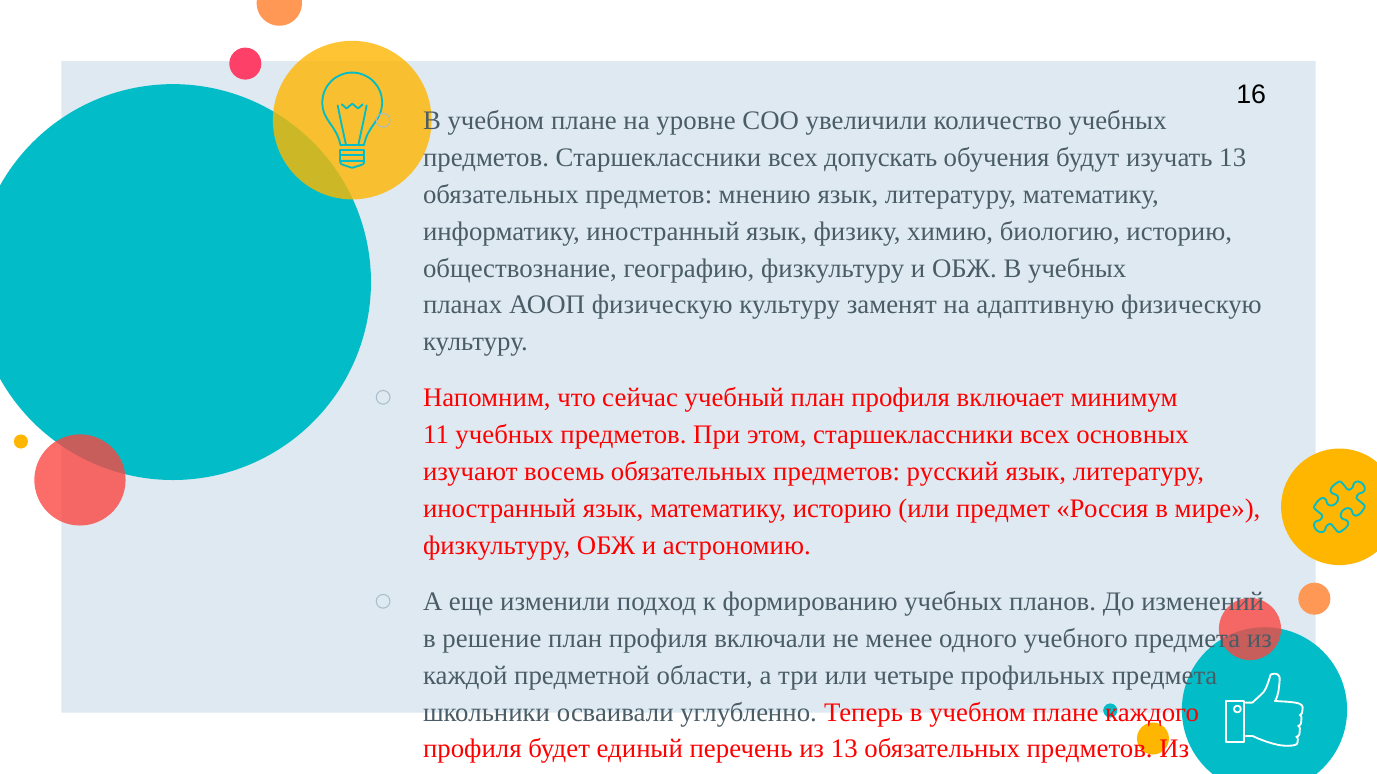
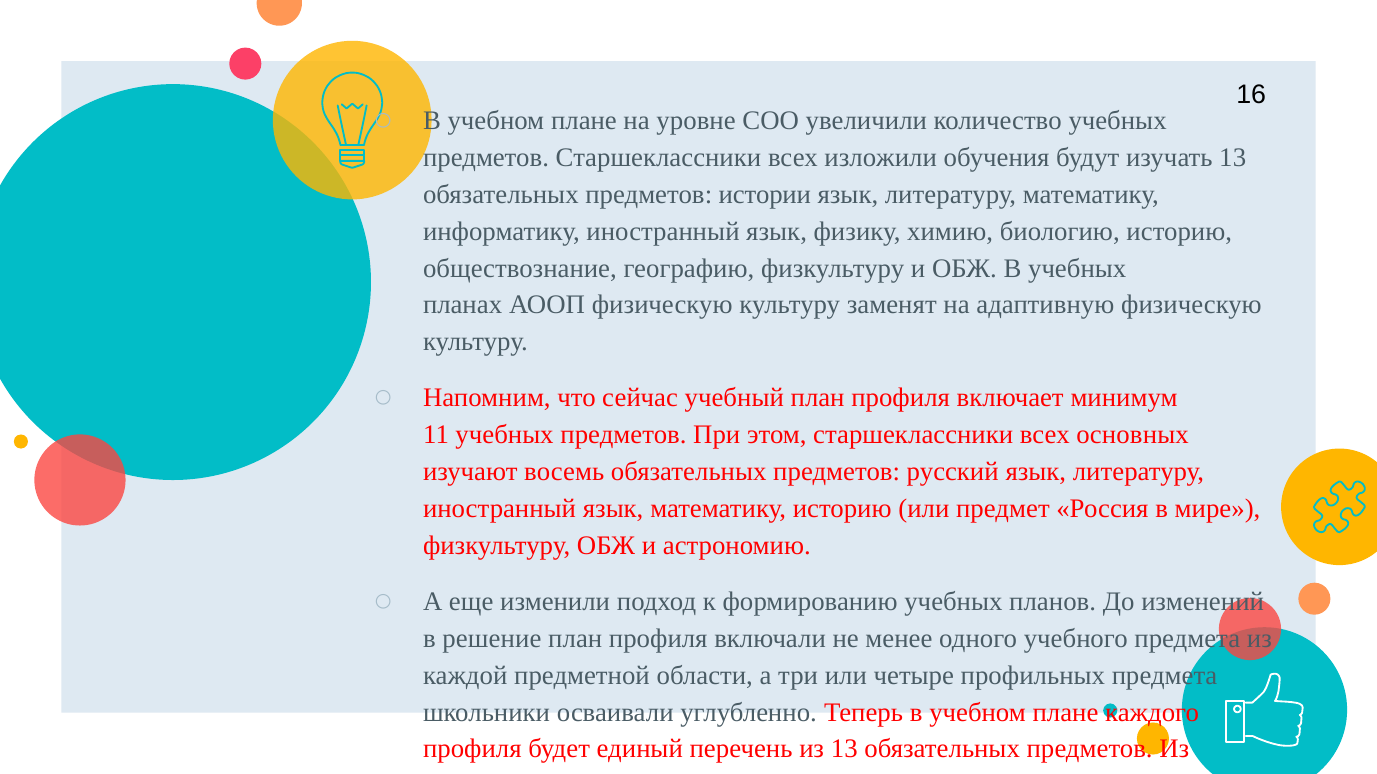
допускать: допускать -> изложили (881, 158)
мнению: мнению -> истории (765, 195)
